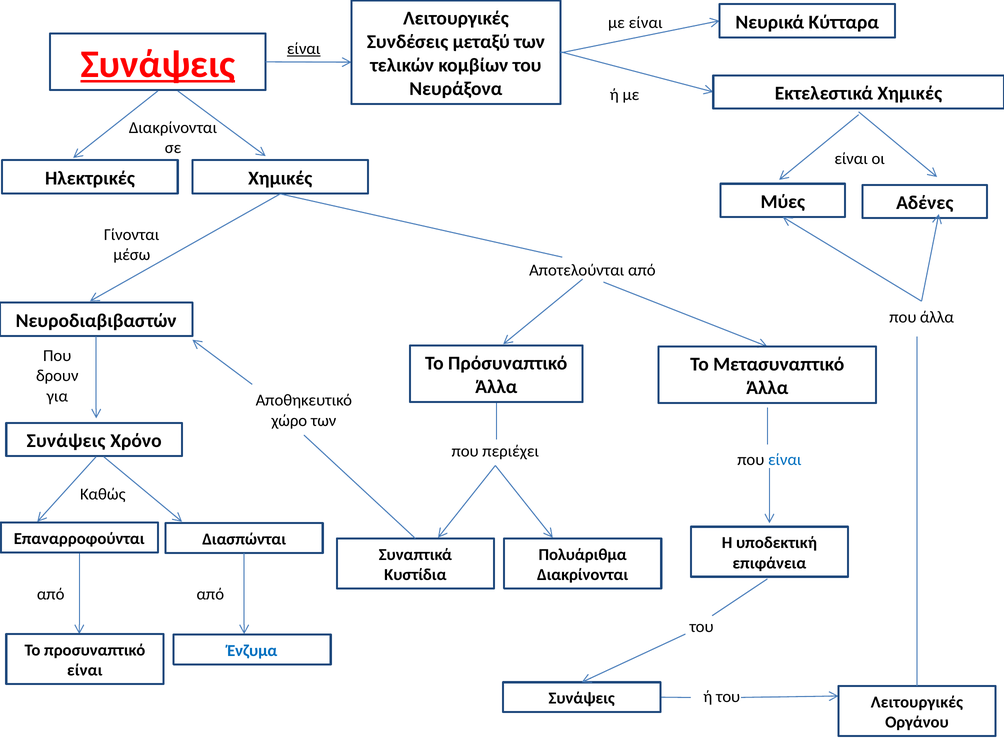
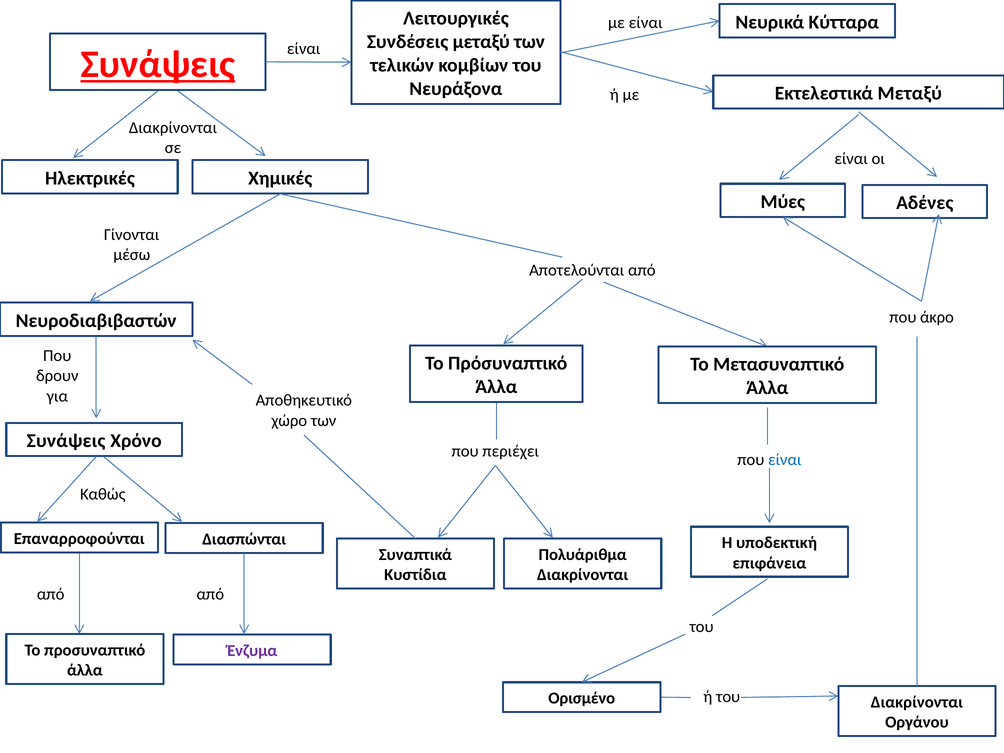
είναι underline: present -> none (304, 49)
Εκτελεστικά Χημικές: Χημικές -> Μεταξύ (910, 93)
που άλλα: άλλα -> άκρο (937, 317)
Ένζυμα colour: blue -> purple (252, 651)
είναι: είναι -> άλλα (85, 670)
Συνάψεις: Συνάψεις -> Ορισμένο (582, 698)
του Λειτουργικές: Λειτουργικές -> Διακρίνονται (917, 702)
